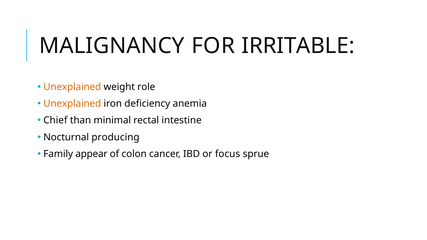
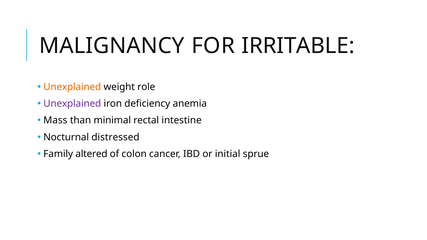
Unexplained colour: orange -> purple (72, 104)
Chief: Chief -> Mass (55, 120)
producing: producing -> distressed (115, 137)
appear: appear -> altered (91, 154)
focus: focus -> initial (228, 154)
